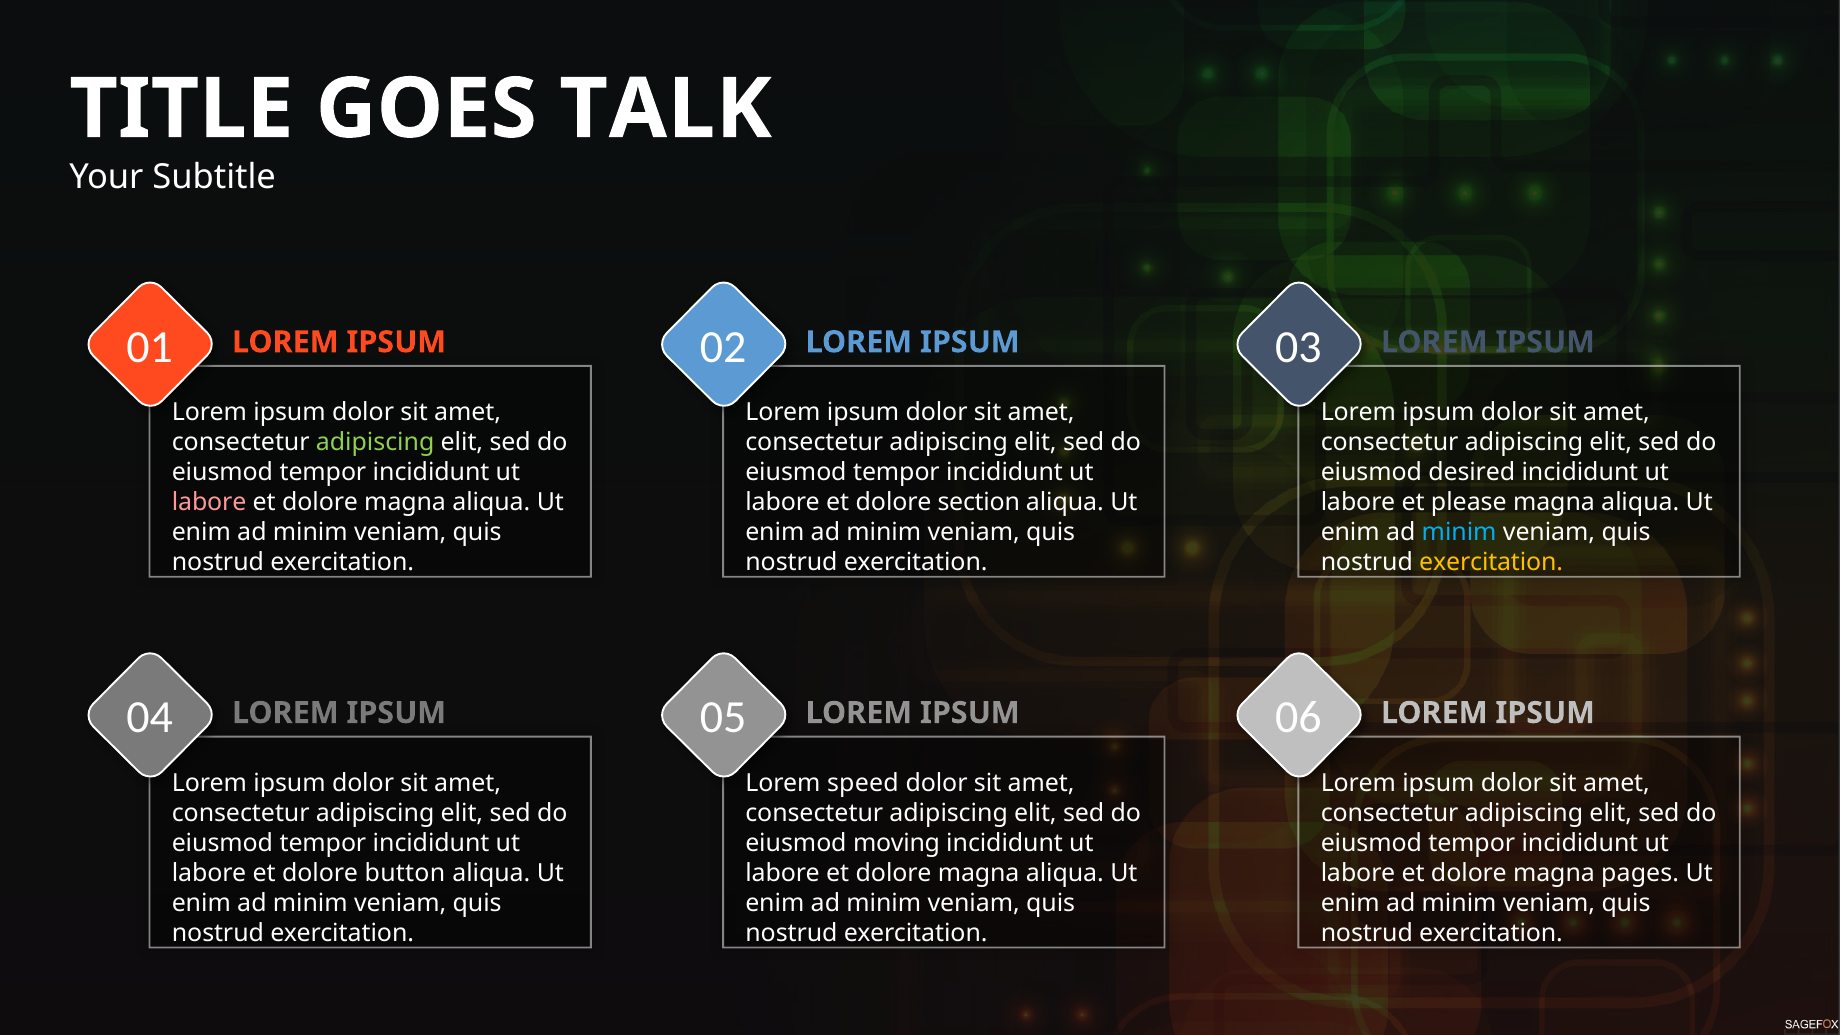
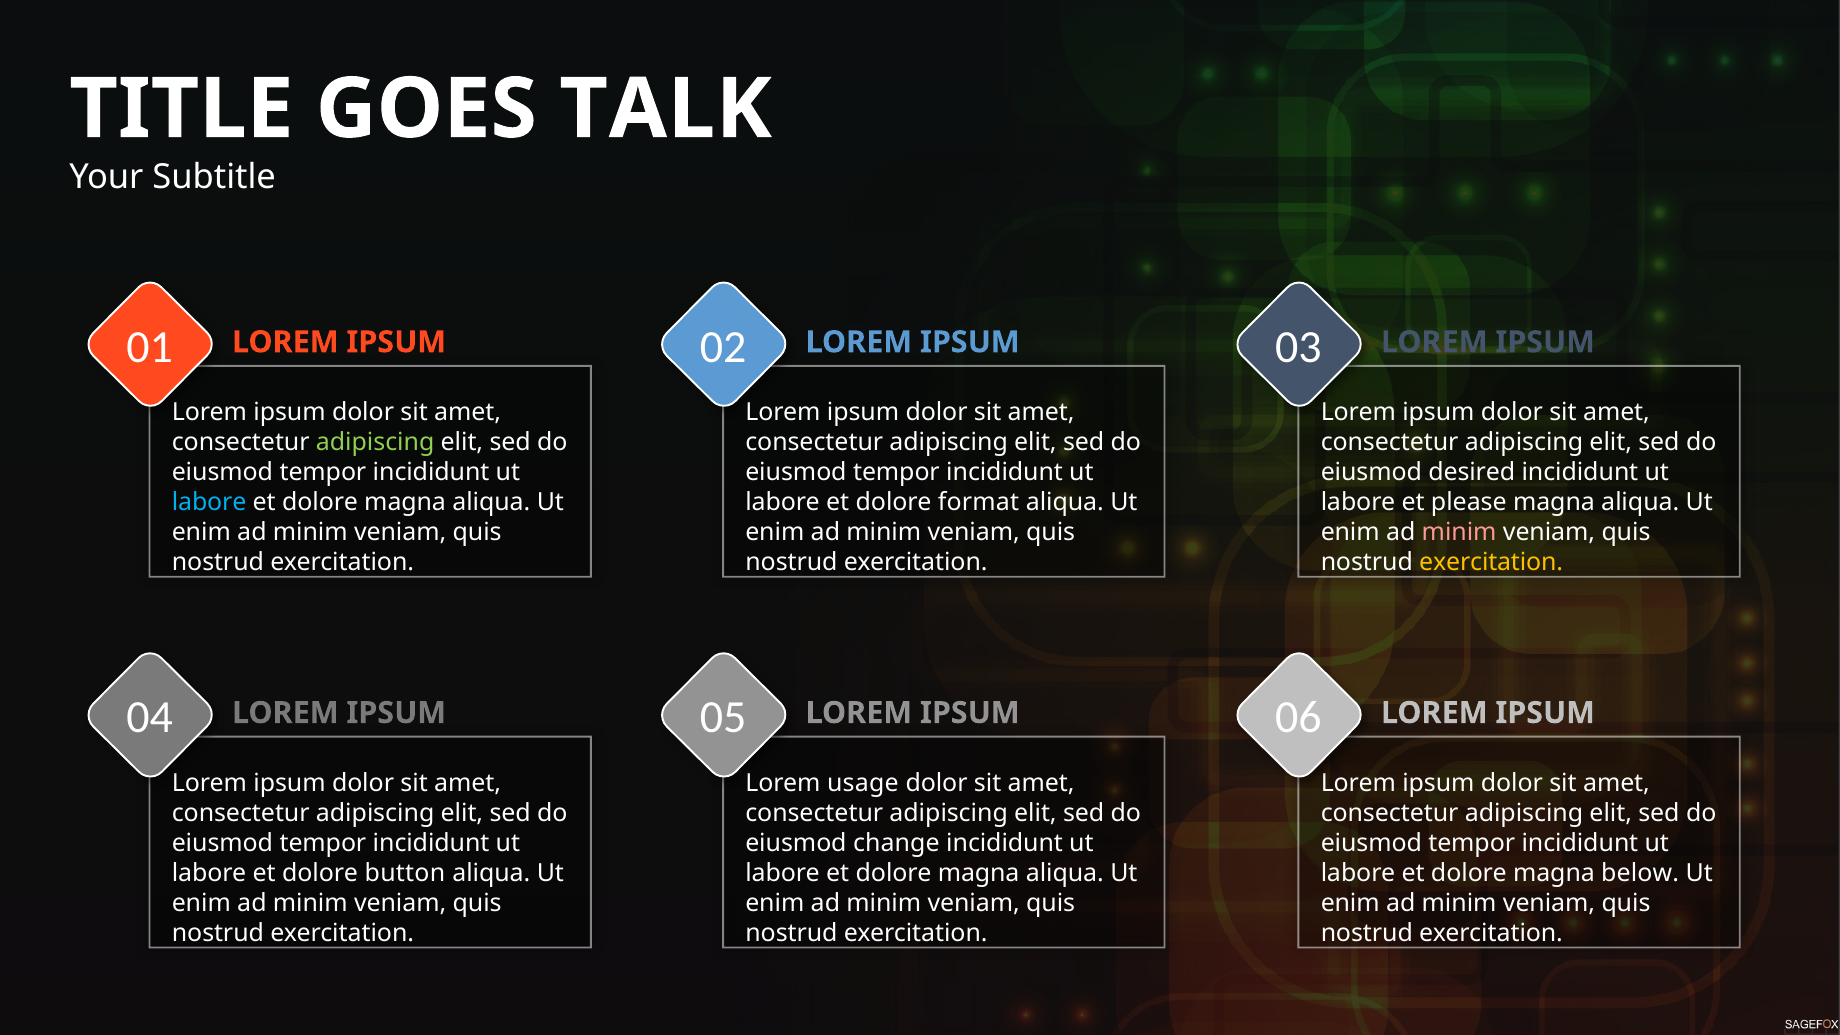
labore colour: pink -> light blue (209, 502)
section: section -> format (978, 502)
minim colour: light blue -> pink (1459, 532)
speed: speed -> usage (863, 783)
moving: moving -> change (896, 843)
pages: pages -> below (1640, 873)
